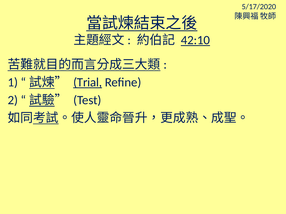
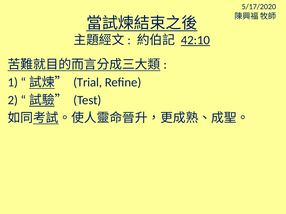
Trial underline: present -> none (88, 83)
